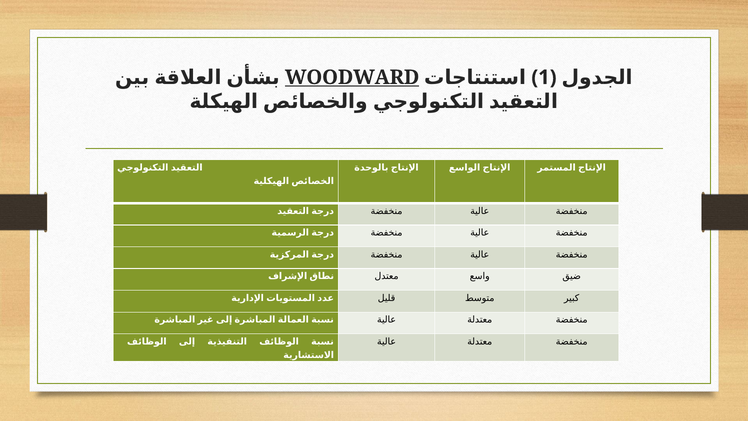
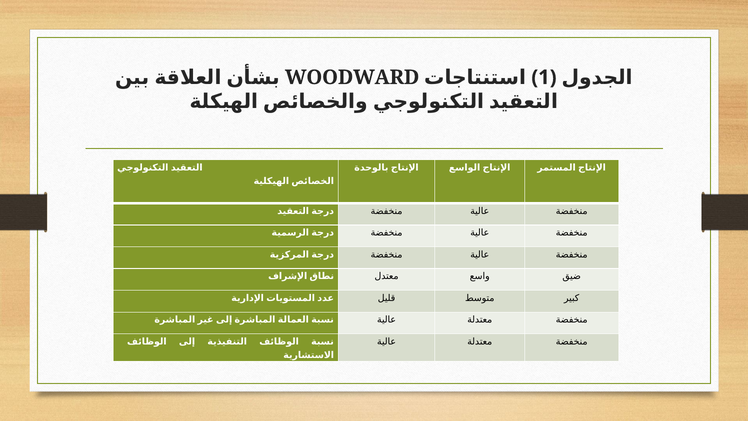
WOODWARD underline: present -> none (352, 77)
